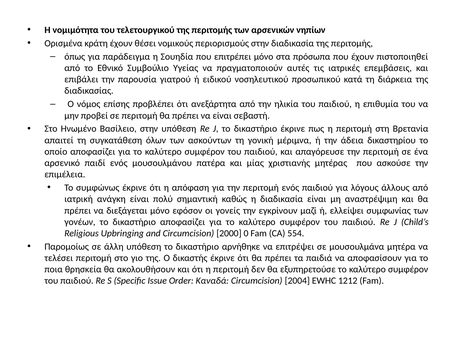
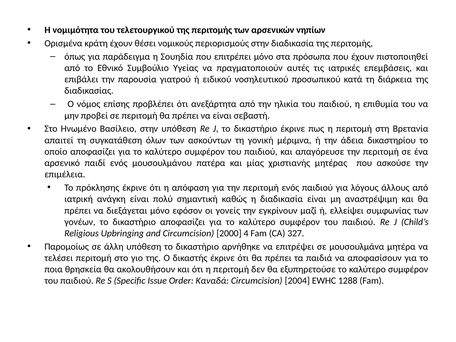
συμφώνως: συμφώνως -> πρόκλησης (98, 188)
0: 0 -> 4 (246, 233)
554: 554 -> 327 (296, 233)
1212: 1212 -> 1288 (348, 281)
